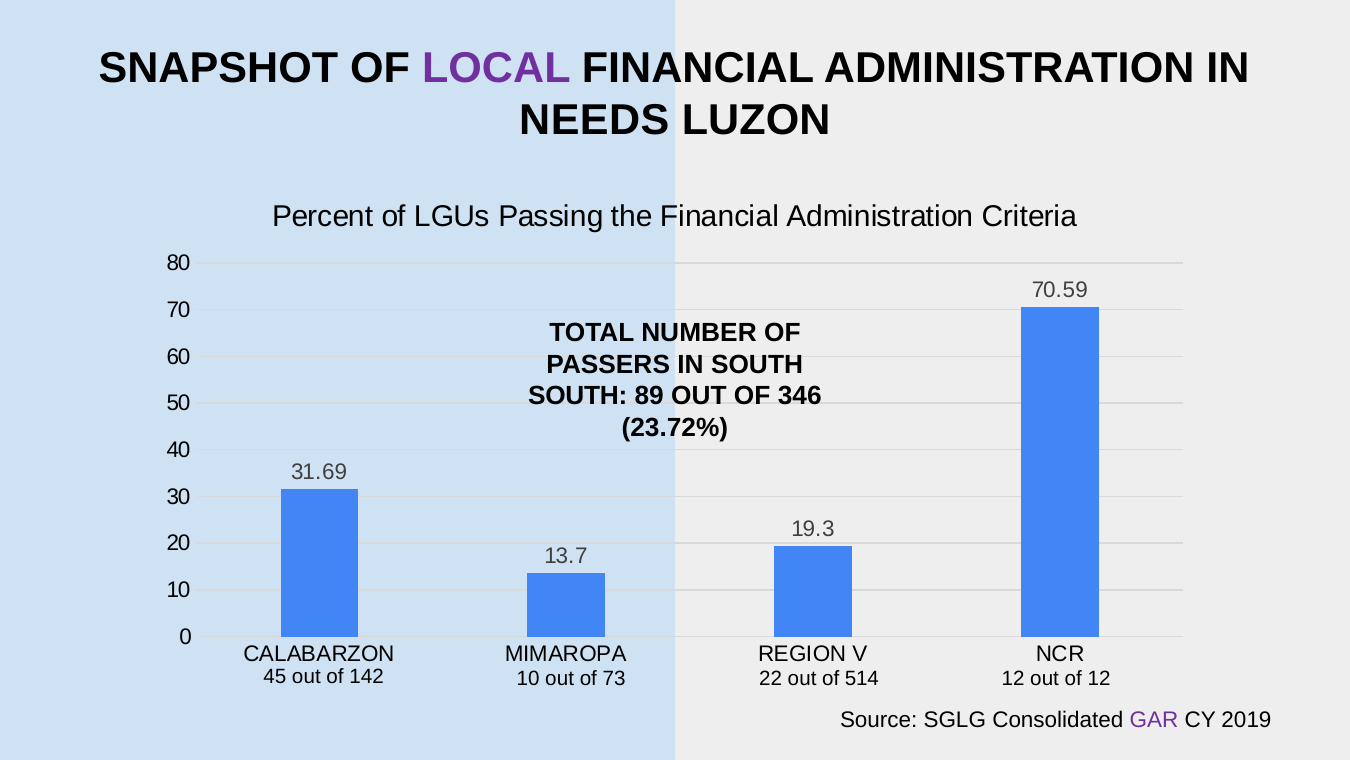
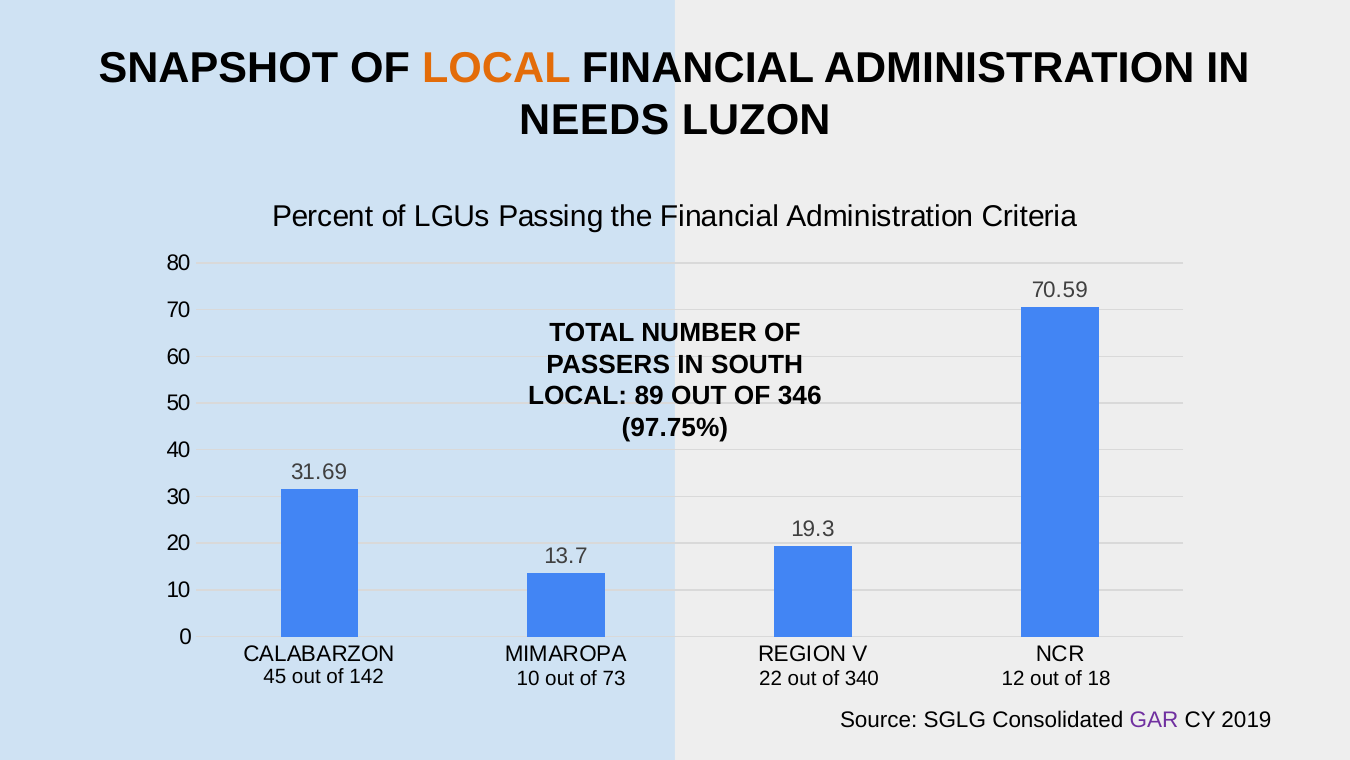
LOCAL colour: purple -> orange (496, 68)
SOUTH: SOUTH -> LOCAL (578, 396)
23.72%: 23.72% -> 97.75% (675, 427)
514: 514 -> 340 (862, 678)
of 12: 12 -> 18 (1099, 678)
